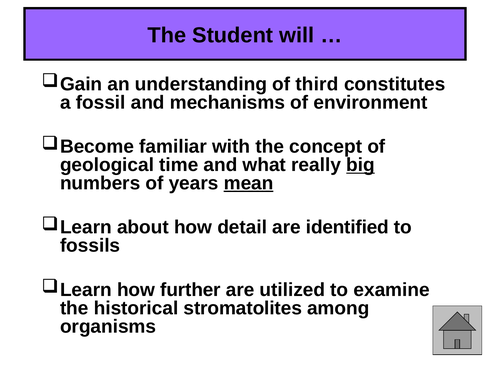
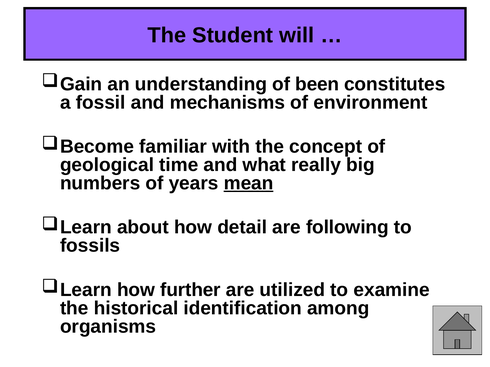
third: third -> been (317, 84)
big underline: present -> none (360, 165)
identified: identified -> following (347, 228)
stromatolites: stromatolites -> identification (243, 309)
